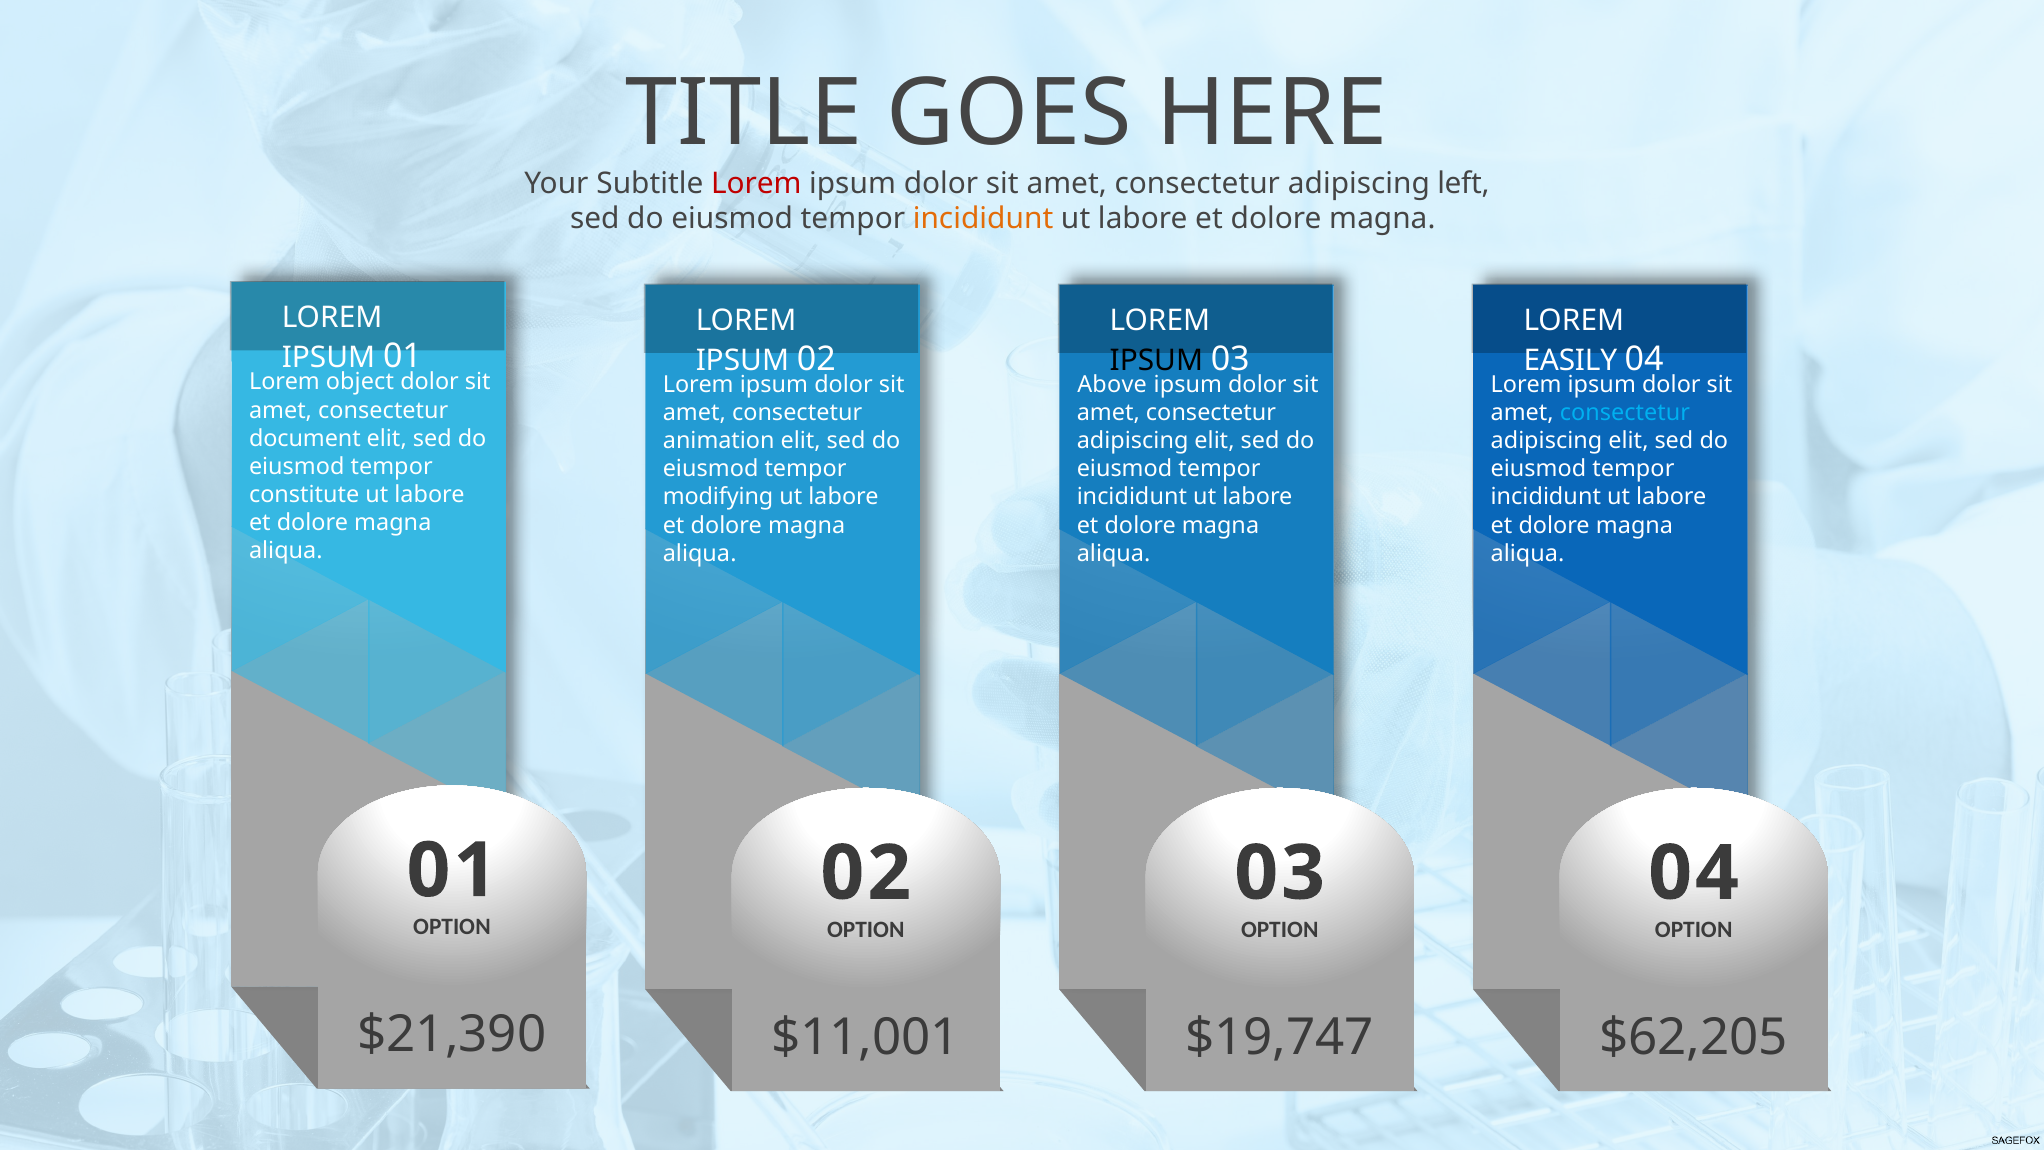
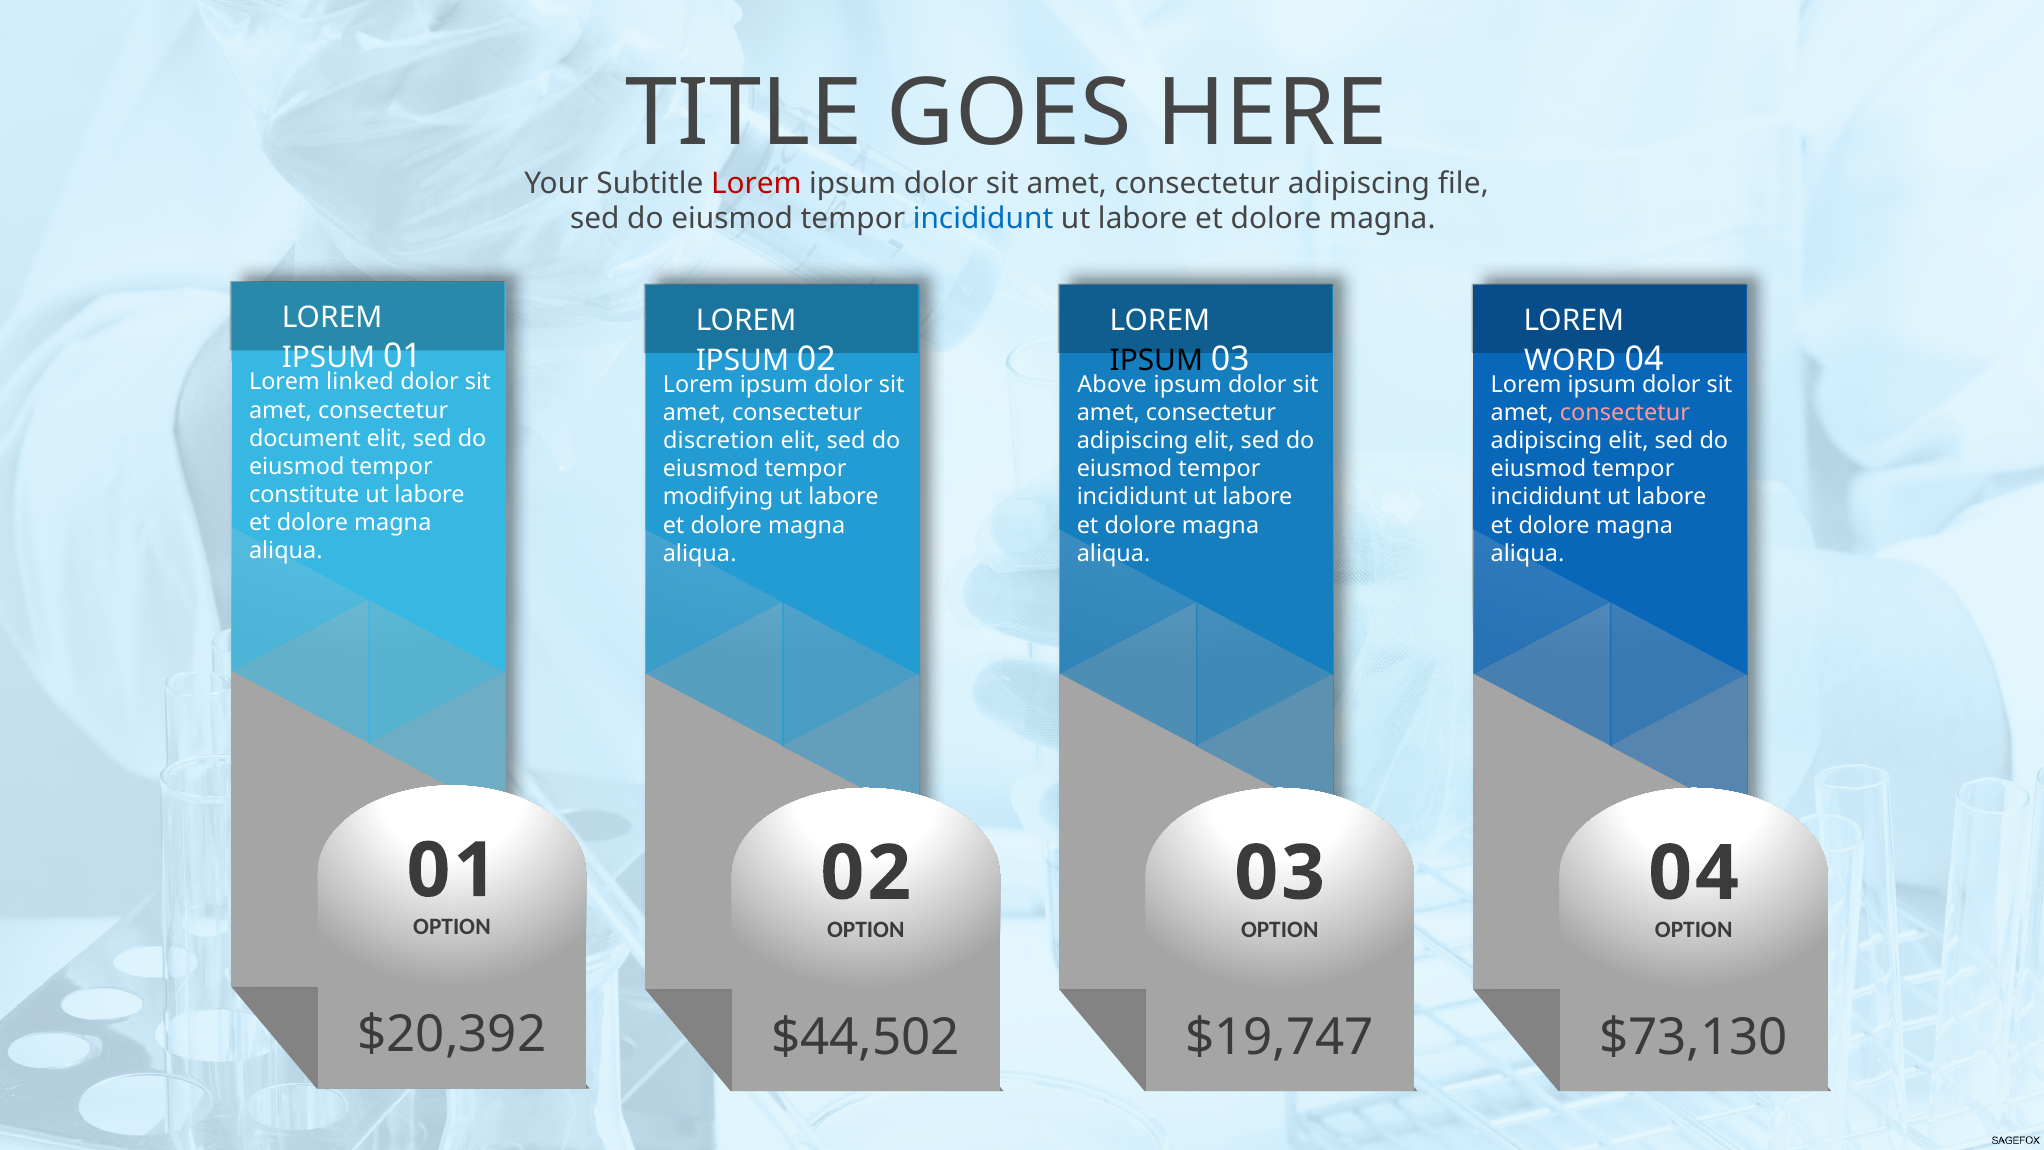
left: left -> file (1463, 183)
incididunt colour: orange -> blue (983, 219)
EASILY: EASILY -> WORD (1570, 360)
object: object -> linked (360, 382)
consectetur colour: light blue -> pink (1625, 413)
animation: animation -> discretion (719, 441)
$21,390: $21,390 -> $20,392 (452, 1035)
$11,001: $11,001 -> $44,502 (866, 1037)
$62,205: $62,205 -> $73,130 (1694, 1037)
